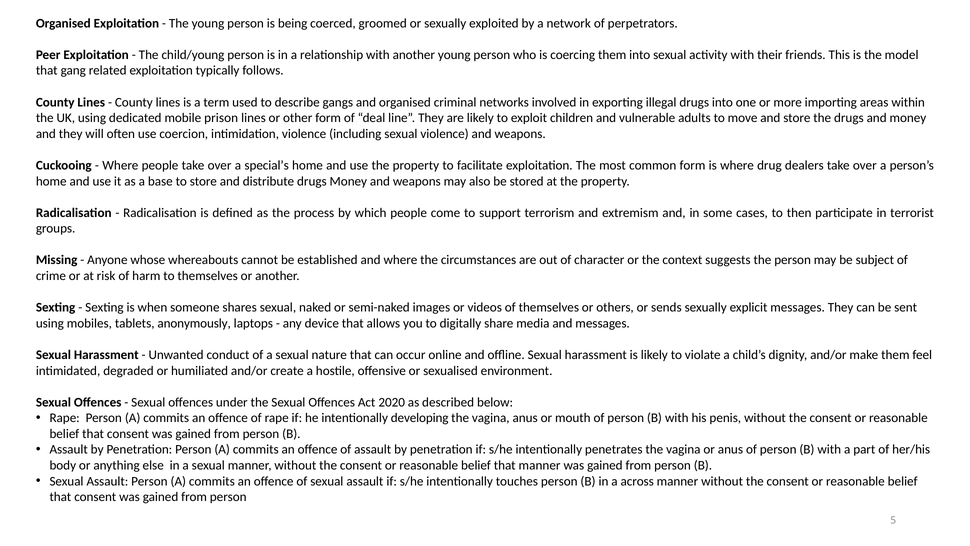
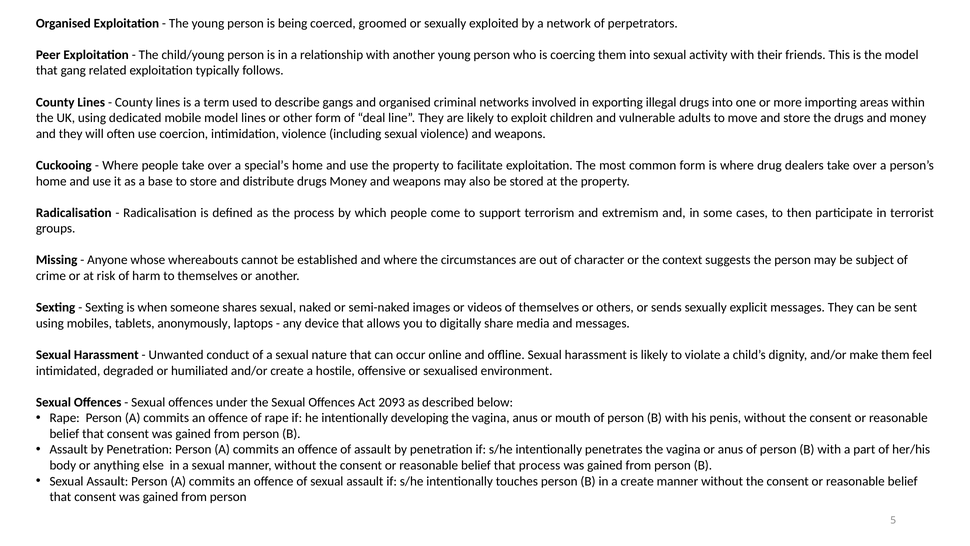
mobile prison: prison -> model (221, 118)
2020: 2020 -> 2093 (392, 402)
that manner: manner -> process (540, 465)
a across: across -> create (637, 481)
